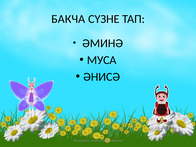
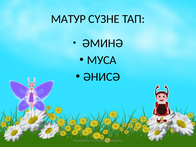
БАКЧА: БАКЧА -> МАТУР (68, 19)
